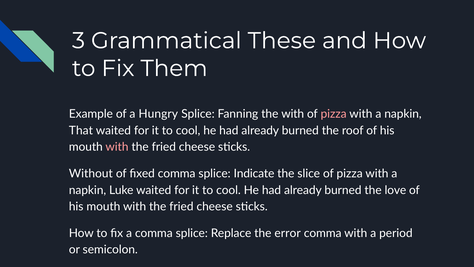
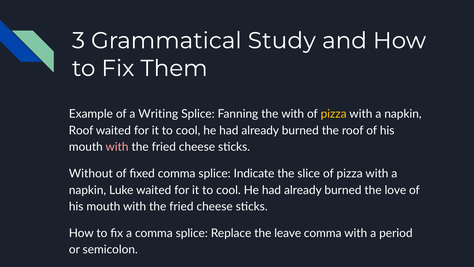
These: These -> Study (282, 41)
Hungry: Hungry -> Writing (158, 114)
pizza colour: pink -> yellow (334, 114)
That: That -> Roof (81, 130)
error: error -> leave (288, 233)
